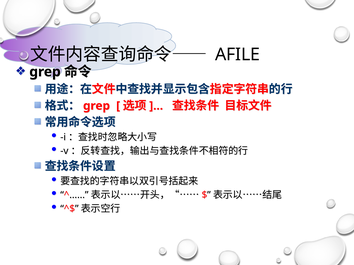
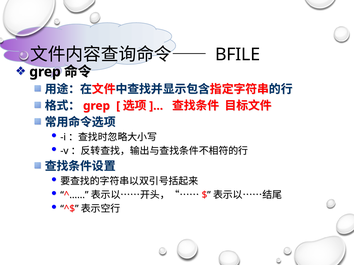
AFILE: AFILE -> BFILE (238, 55)
